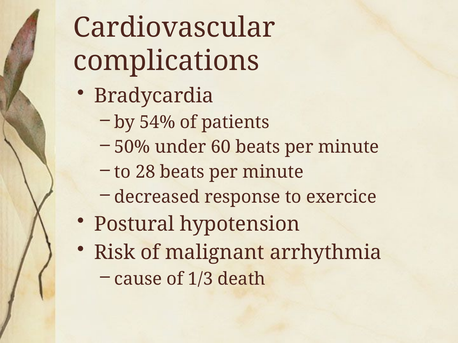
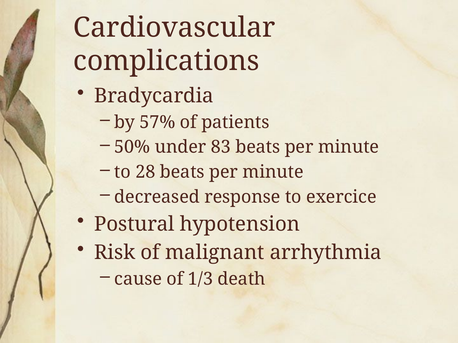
54%: 54% -> 57% (157, 122)
60: 60 -> 83 (221, 147)
